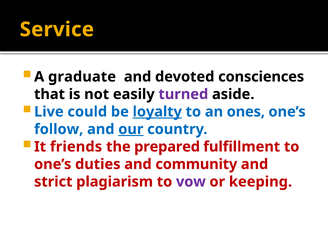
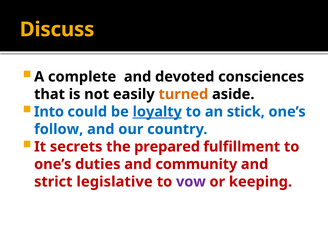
Service: Service -> Discuss (57, 29)
graduate: graduate -> complete (82, 77)
turned colour: purple -> orange (183, 94)
Live: Live -> Into (49, 112)
ones: ones -> stick (246, 112)
our underline: present -> none (131, 129)
friends: friends -> secrets (76, 147)
plagiarism: plagiarism -> legislative (115, 182)
